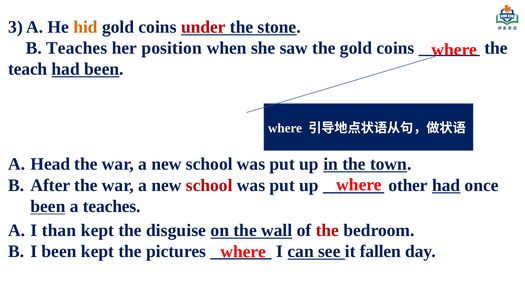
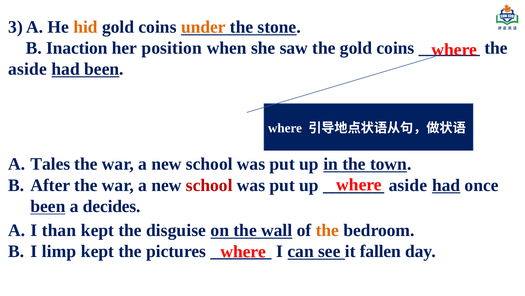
under colour: red -> orange (203, 27)
B Teaches: Teaches -> Inaction (77, 48)
teach: teach -> aside (28, 69)
Head: Head -> Tales (50, 164)
other: other -> aside (408, 185)
a teaches: teaches -> decides (112, 206)
the colour: red -> orange (327, 230)
I been: been -> limp (59, 251)
